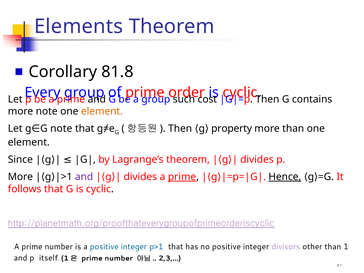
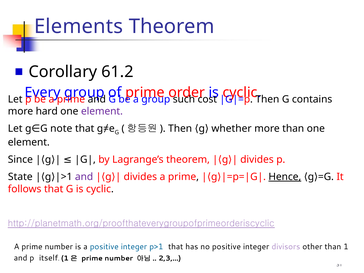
81.8: 81.8 -> 61.2 (117, 72)
more note: note -> hard (47, 111)
element colour: orange -> purple (102, 111)
property: property -> whether (232, 129)
prime underline: present -> none (182, 177)
More: More -> State (20, 177)
